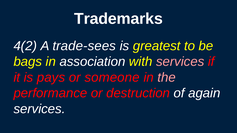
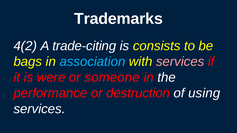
trade-sees: trade-sees -> trade-citing (84, 46)
greatest: greatest -> consists (157, 46)
association colour: white -> light blue (92, 62)
pays: pays -> were (51, 78)
the colour: pink -> white (167, 78)
again: again -> using (204, 93)
